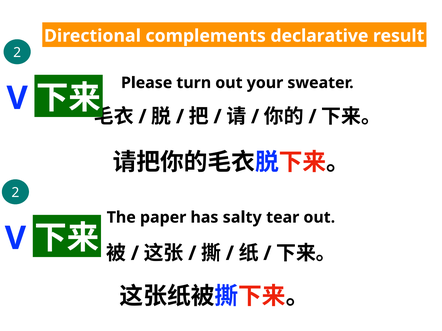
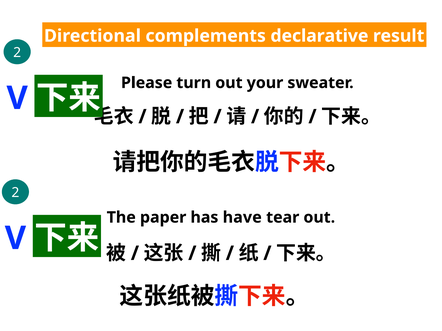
salty: salty -> have (242, 218)
